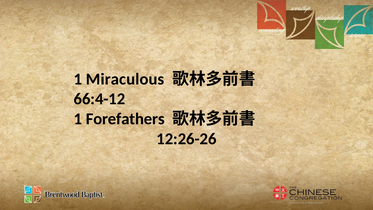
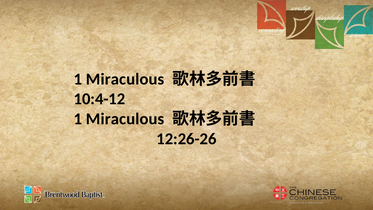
66:4-12: 66:4-12 -> 10:4-12 (99, 99)
Forefathers: Forefathers -> Miraculous (125, 119)
